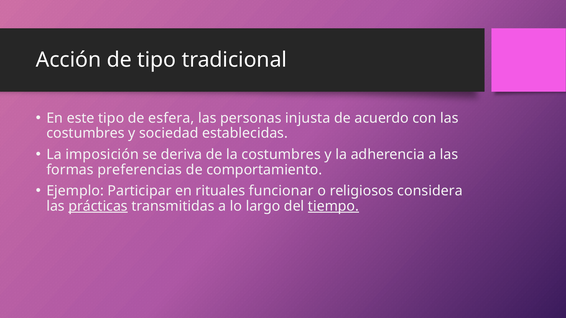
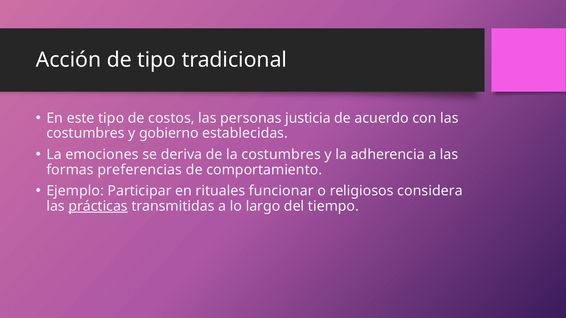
esfera: esfera -> costos (171, 118)
injusta: injusta -> justicia (308, 118)
sociedad: sociedad -> gobierno (169, 133)
imposición: imposición -> emociones (102, 155)
tiempo underline: present -> none (333, 206)
